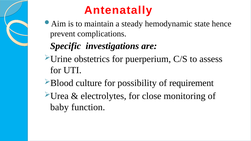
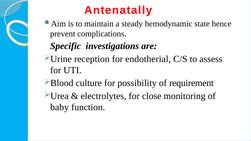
obstetrics: obstetrics -> reception (92, 59)
puerperium: puerperium -> endotherial (148, 59)
